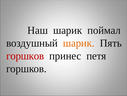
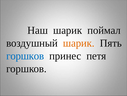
горшков colour: red -> blue (25, 55)
